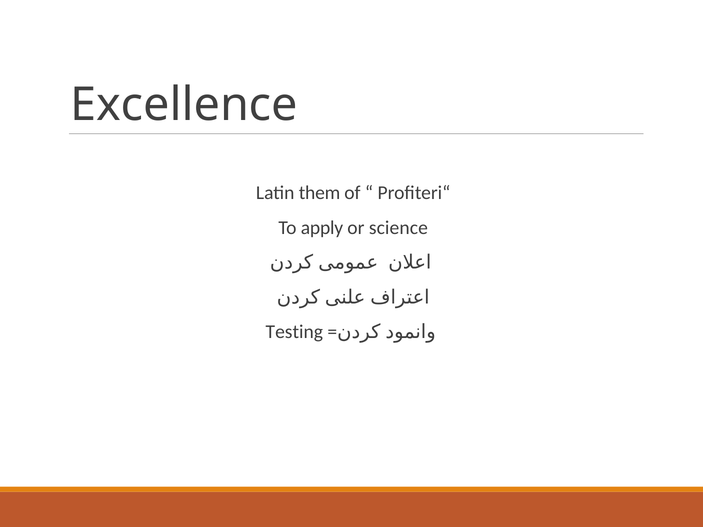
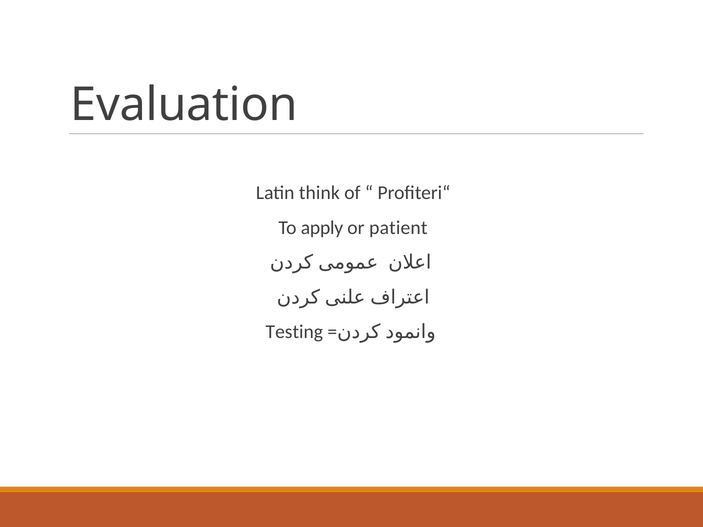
Excellence: Excellence -> Evaluation (184, 105)
them: them -> think (319, 193)
science: science -> patient (398, 228)
